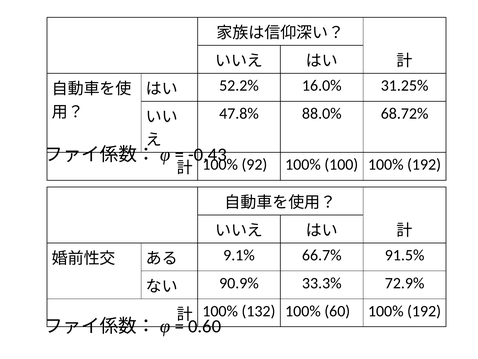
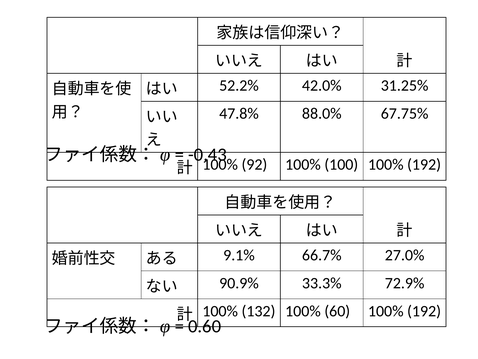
16.0%: 16.0% -> 42.0% (322, 85)
68.72%: 68.72% -> 67.75% (405, 113)
91.5%: 91.5% -> 27.0% (405, 255)
